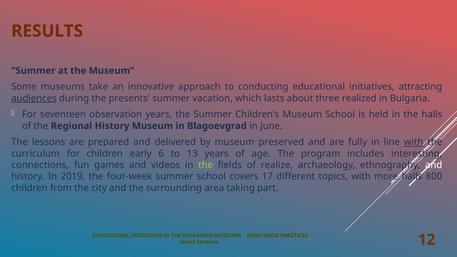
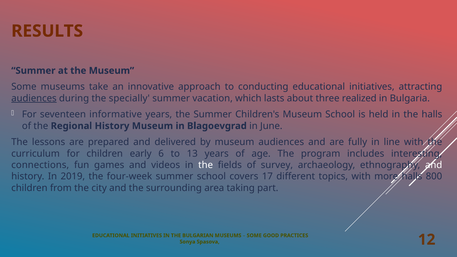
presents: presents -> specially (129, 98)
observation: observation -> informative (116, 115)
museum preserved: preserved -> audiences (281, 142)
with underline: present -> none (414, 142)
the colour: light green -> white (206, 165)
realize: realize -> survey (277, 165)
